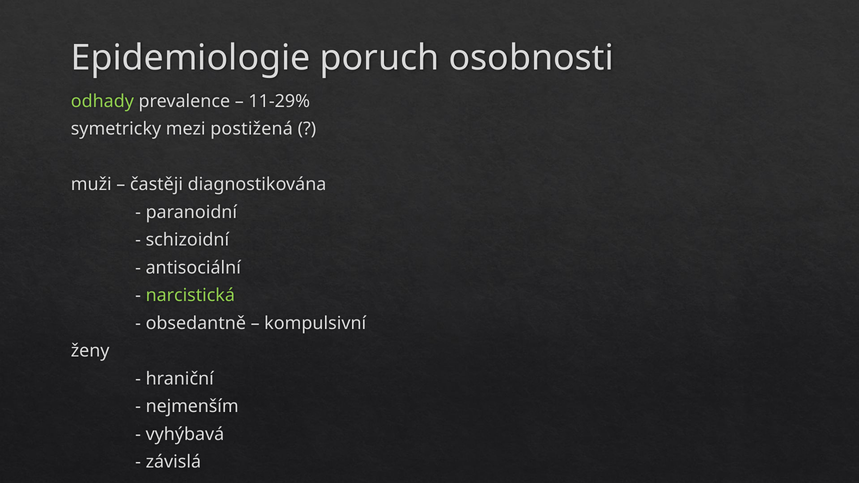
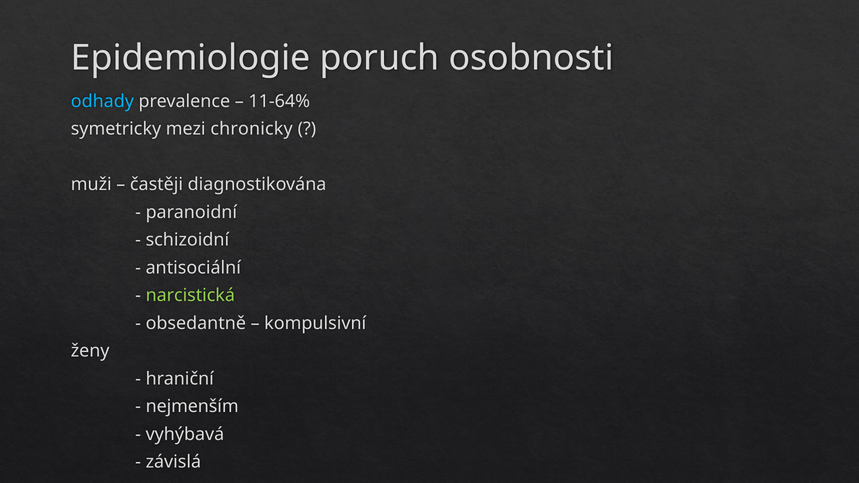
odhady colour: light green -> light blue (102, 101)
11-29%: 11-29% -> 11-64% (279, 101)
postižená: postižená -> chronicky (252, 129)
